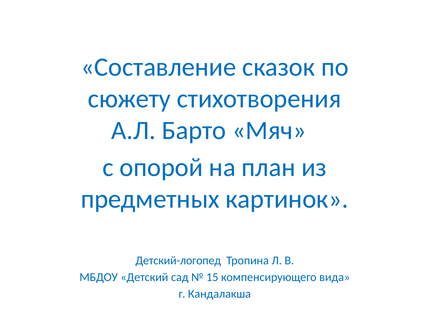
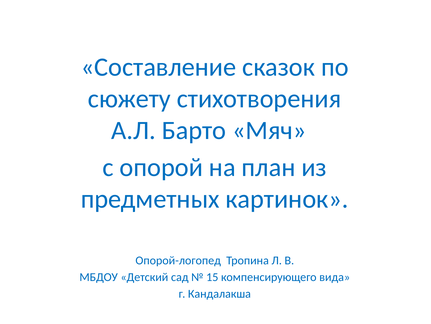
Детский-логопед: Детский-логопед -> Опорой-логопед (178, 260)
